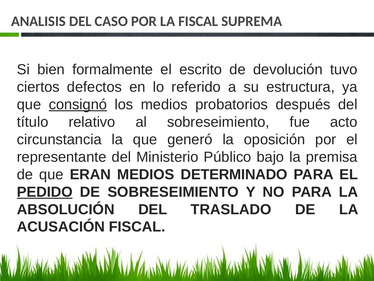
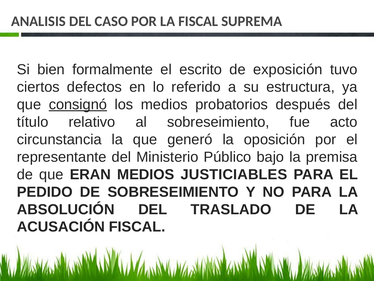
devolución: devolución -> exposición (288, 69)
DETERMINADO: DETERMINADO -> JUSTICIABLES (234, 174)
PEDIDO underline: present -> none (45, 192)
